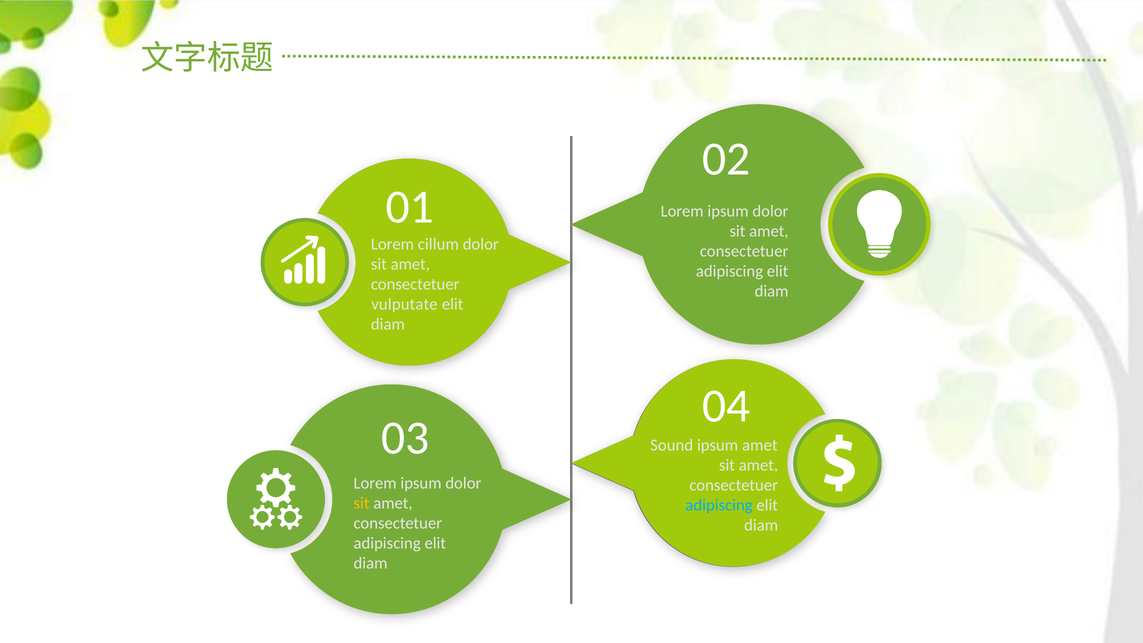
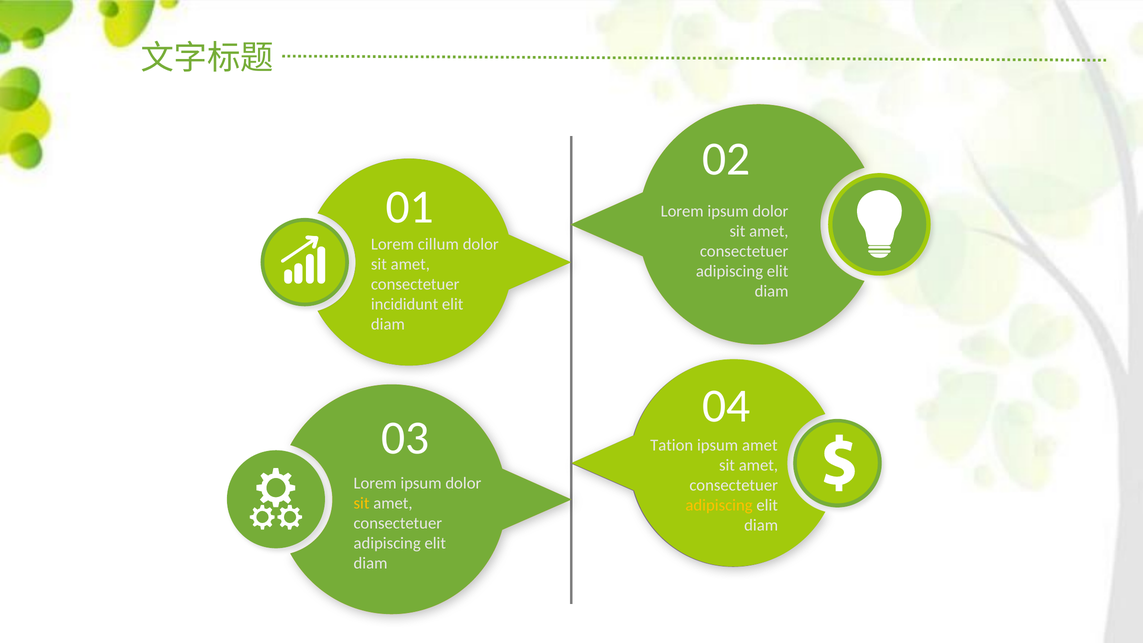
vulputate: vulputate -> incididunt (405, 304)
Sound: Sound -> Tation (672, 445)
adipiscing colour: light blue -> yellow (719, 505)
